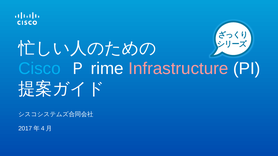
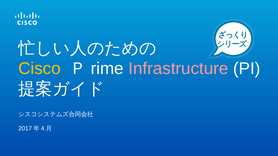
Cisco colour: light blue -> yellow (39, 69)
